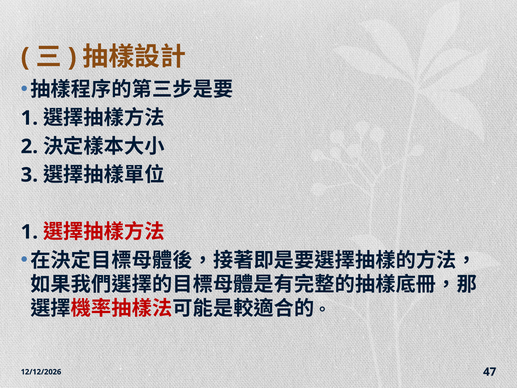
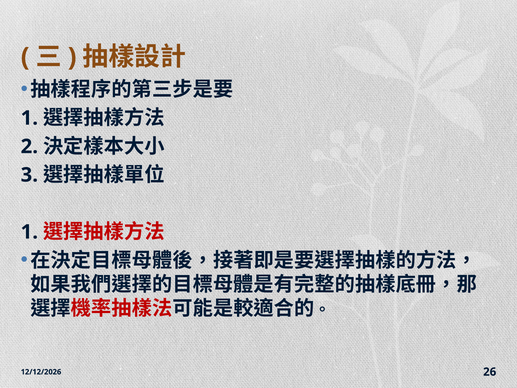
47: 47 -> 26 (490, 372)
